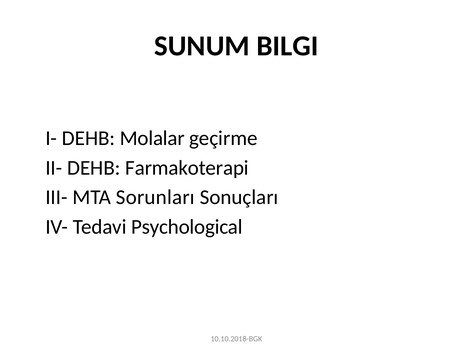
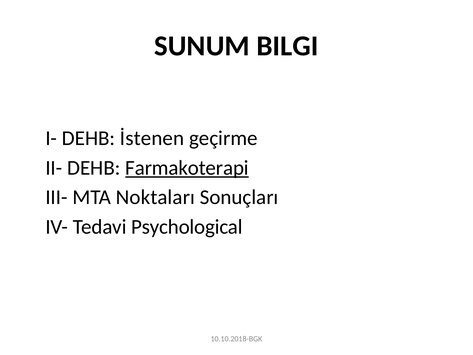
Molalar: Molalar -> İstenen (152, 138)
Farmakoterapi underline: none -> present (187, 168)
Sorunları: Sorunları -> Noktaları (155, 197)
